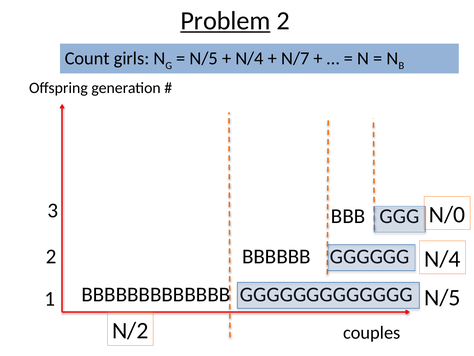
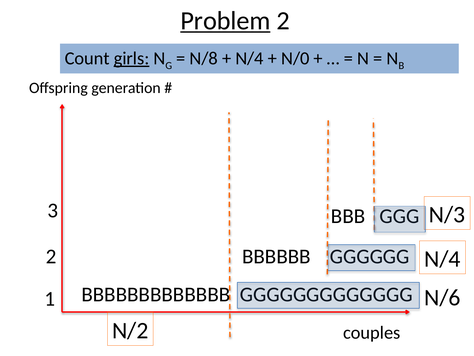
girls underline: none -> present (132, 58)
N/5: N/5 -> N/8 (204, 58)
N/7: N/7 -> N/0 (295, 58)
N/0: N/0 -> N/3 (447, 214)
N/5: N/5 -> N/6 (442, 297)
